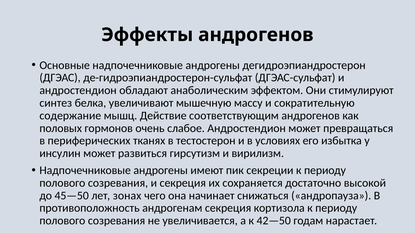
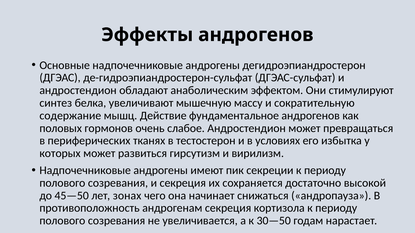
соответствующим: соответствующим -> фундаментальное (234, 116)
инсулин: инсулин -> которых (60, 154)
42—50: 42—50 -> 30—50 (274, 221)
